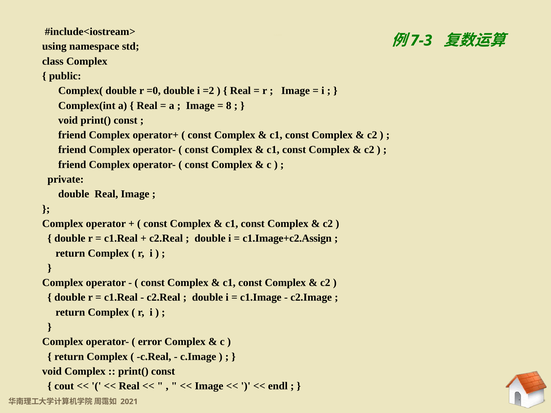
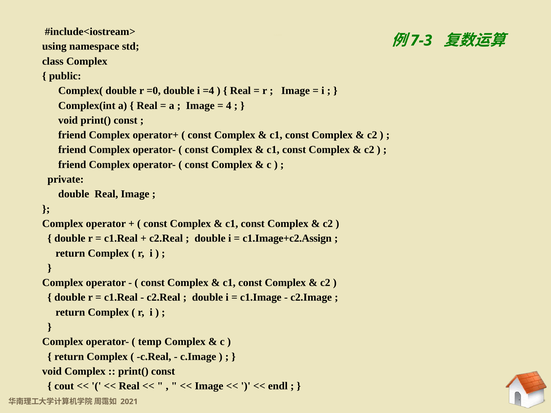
=2: =2 -> =4 (208, 91)
8: 8 -> 4 (229, 106)
error: error -> temp (150, 342)
